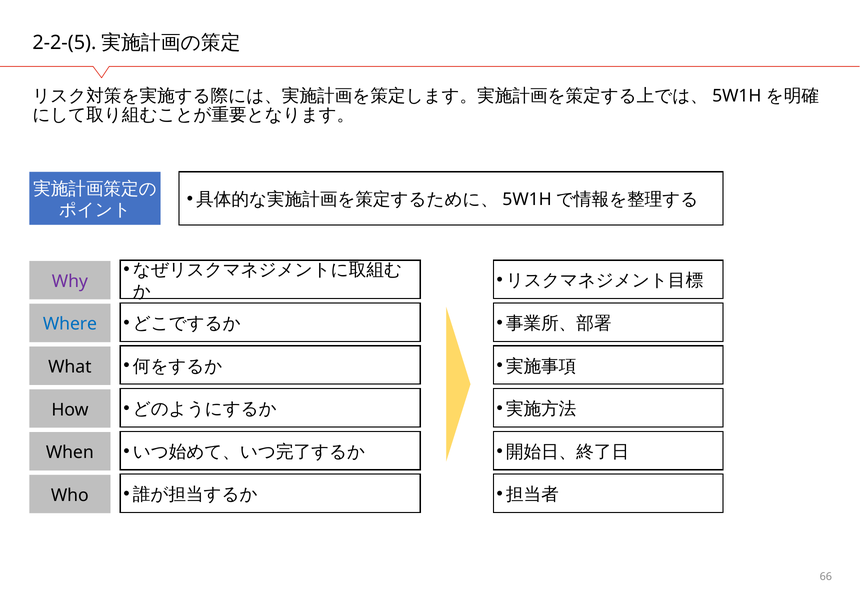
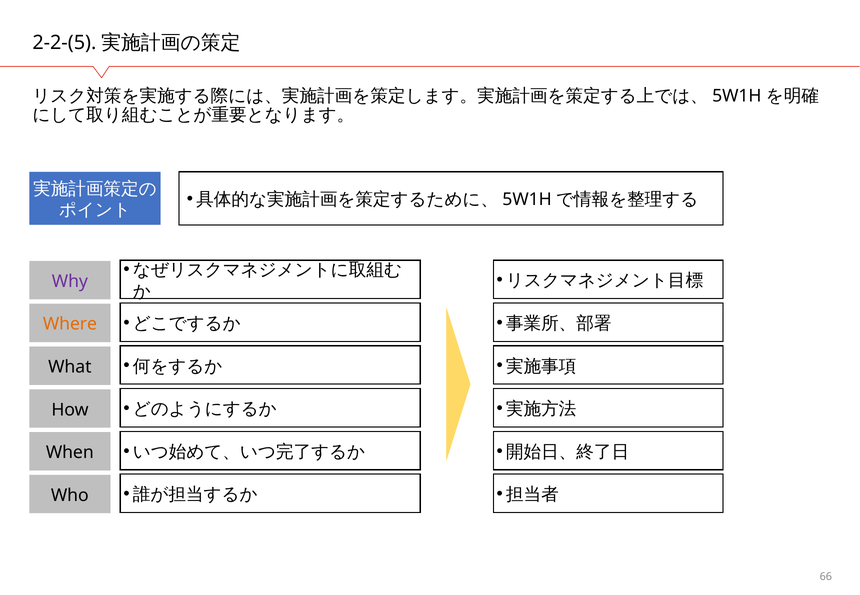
Where colour: blue -> orange (70, 324)
